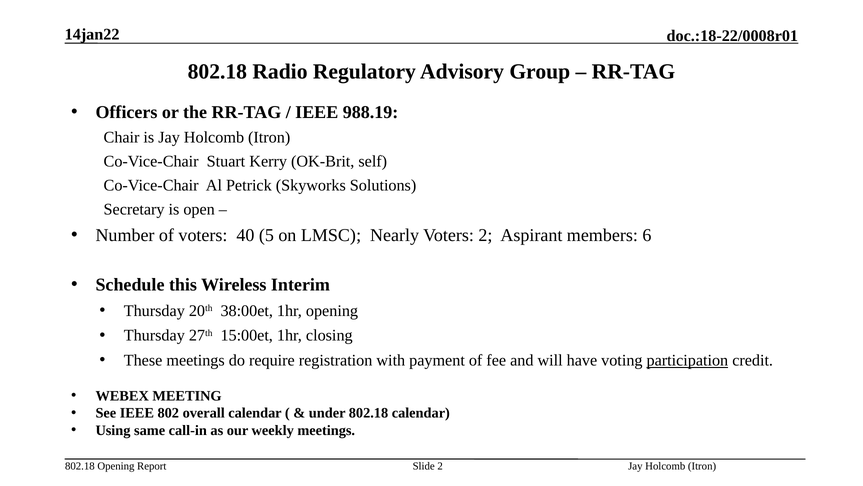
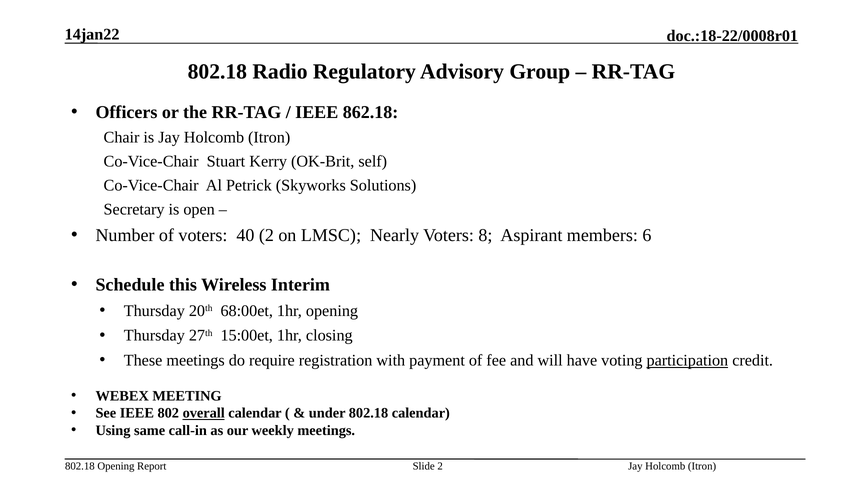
988.19: 988.19 -> 862.18 (371, 112)
40 5: 5 -> 2 (266, 235)
Voters 2: 2 -> 8 (485, 235)
38:00et: 38:00et -> 68:00et (247, 310)
overall underline: none -> present (204, 413)
